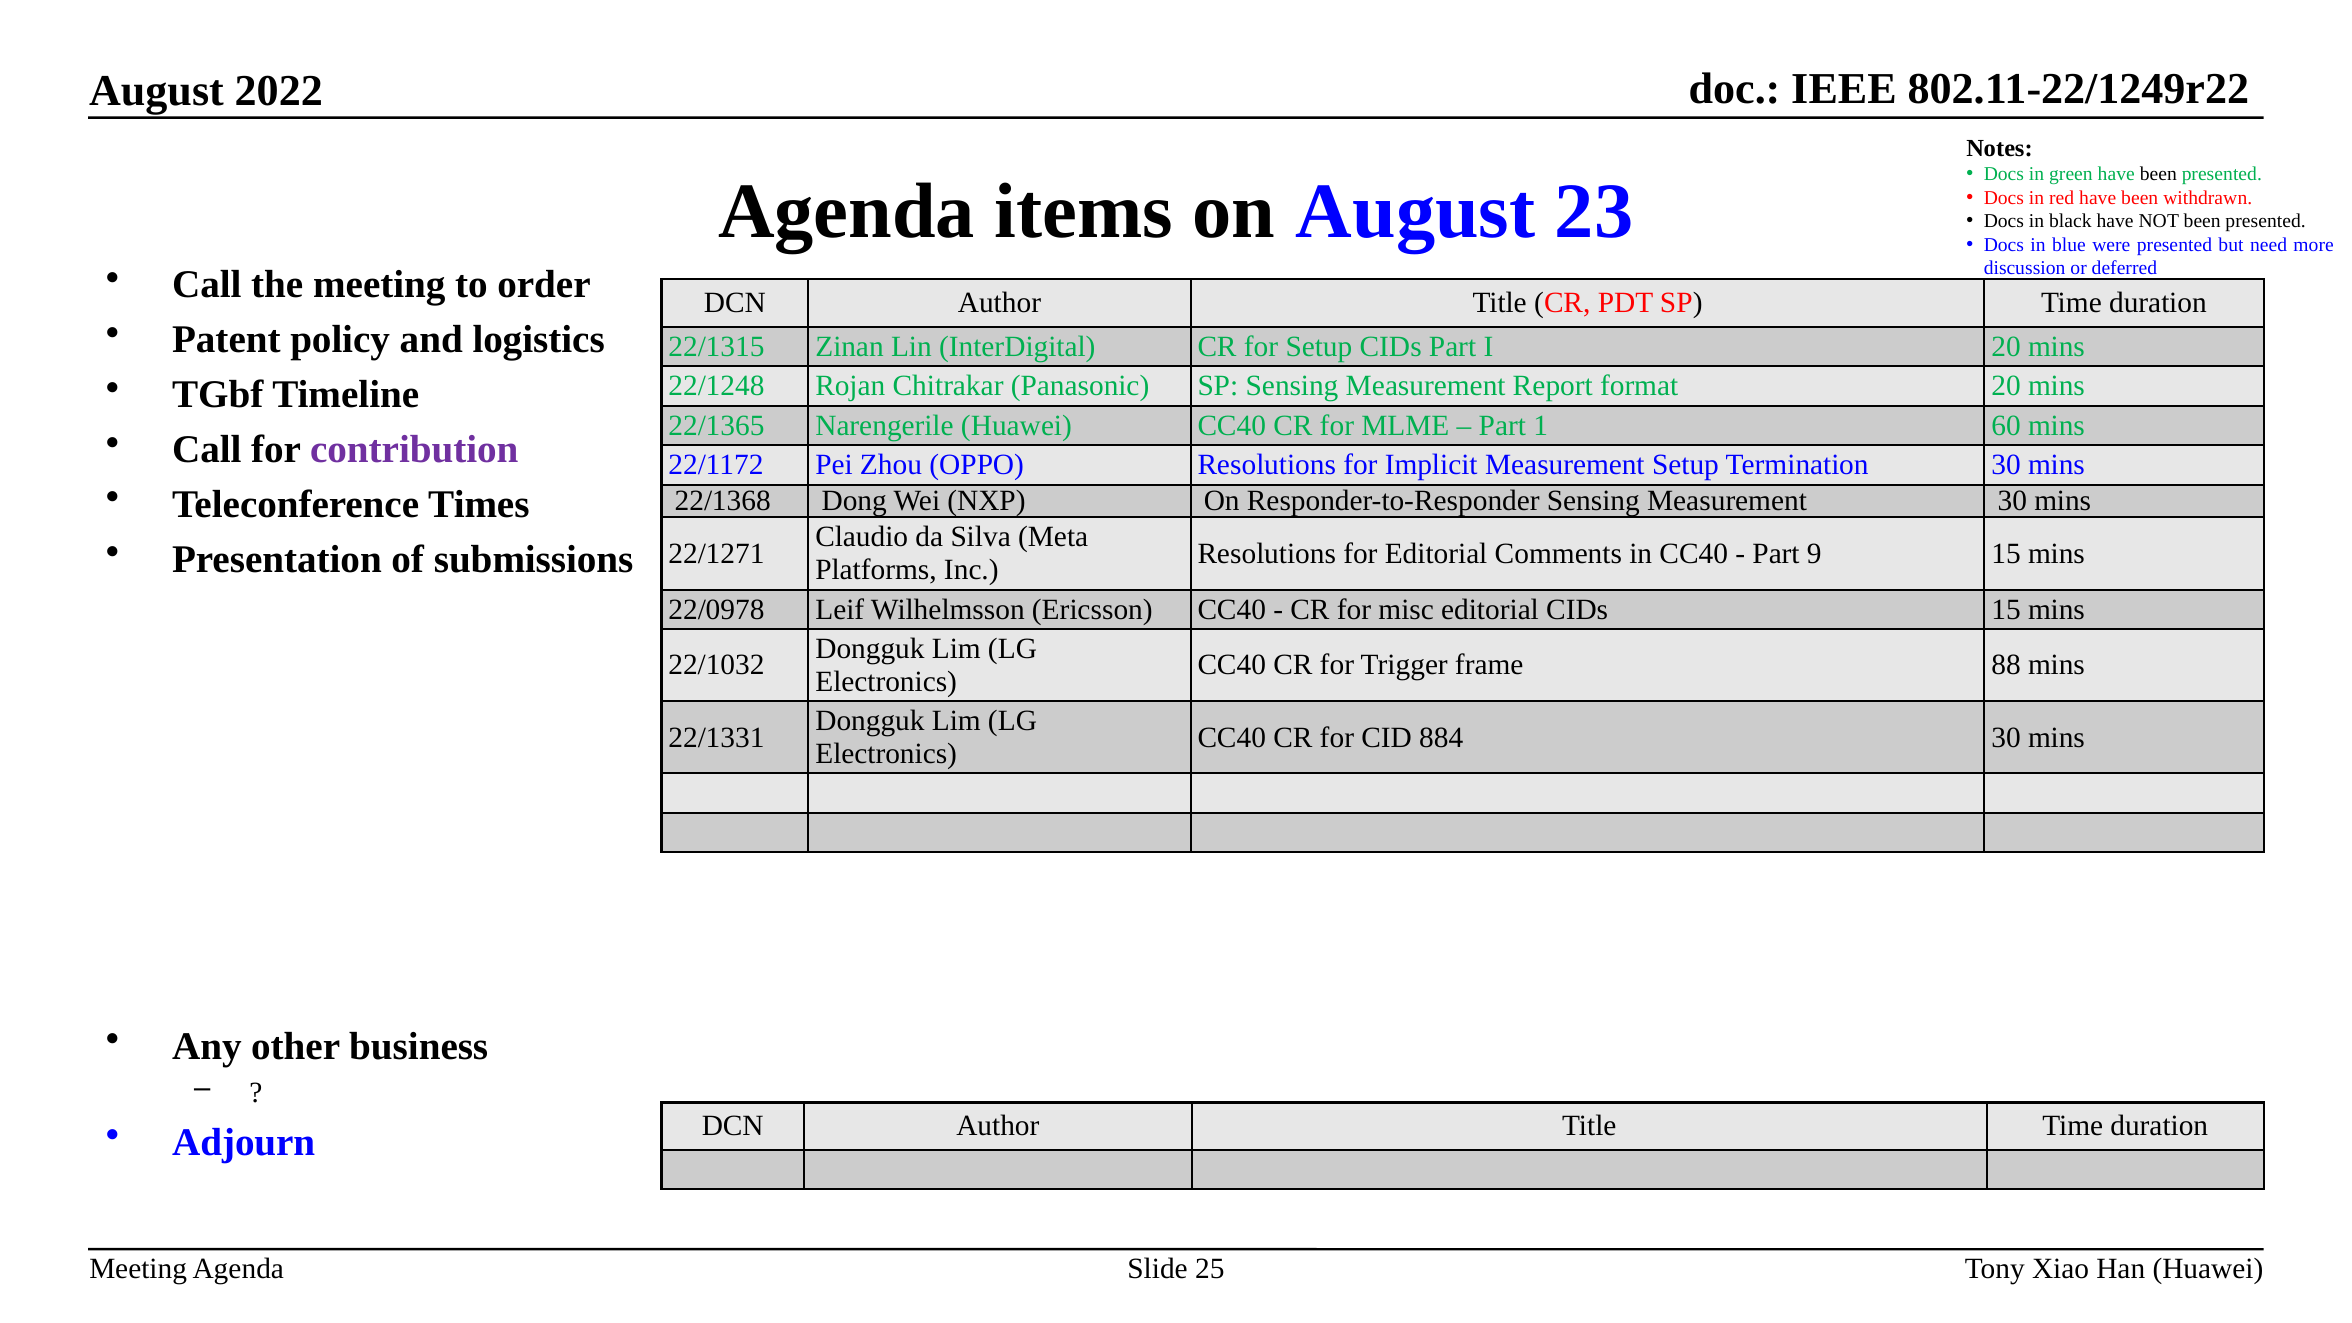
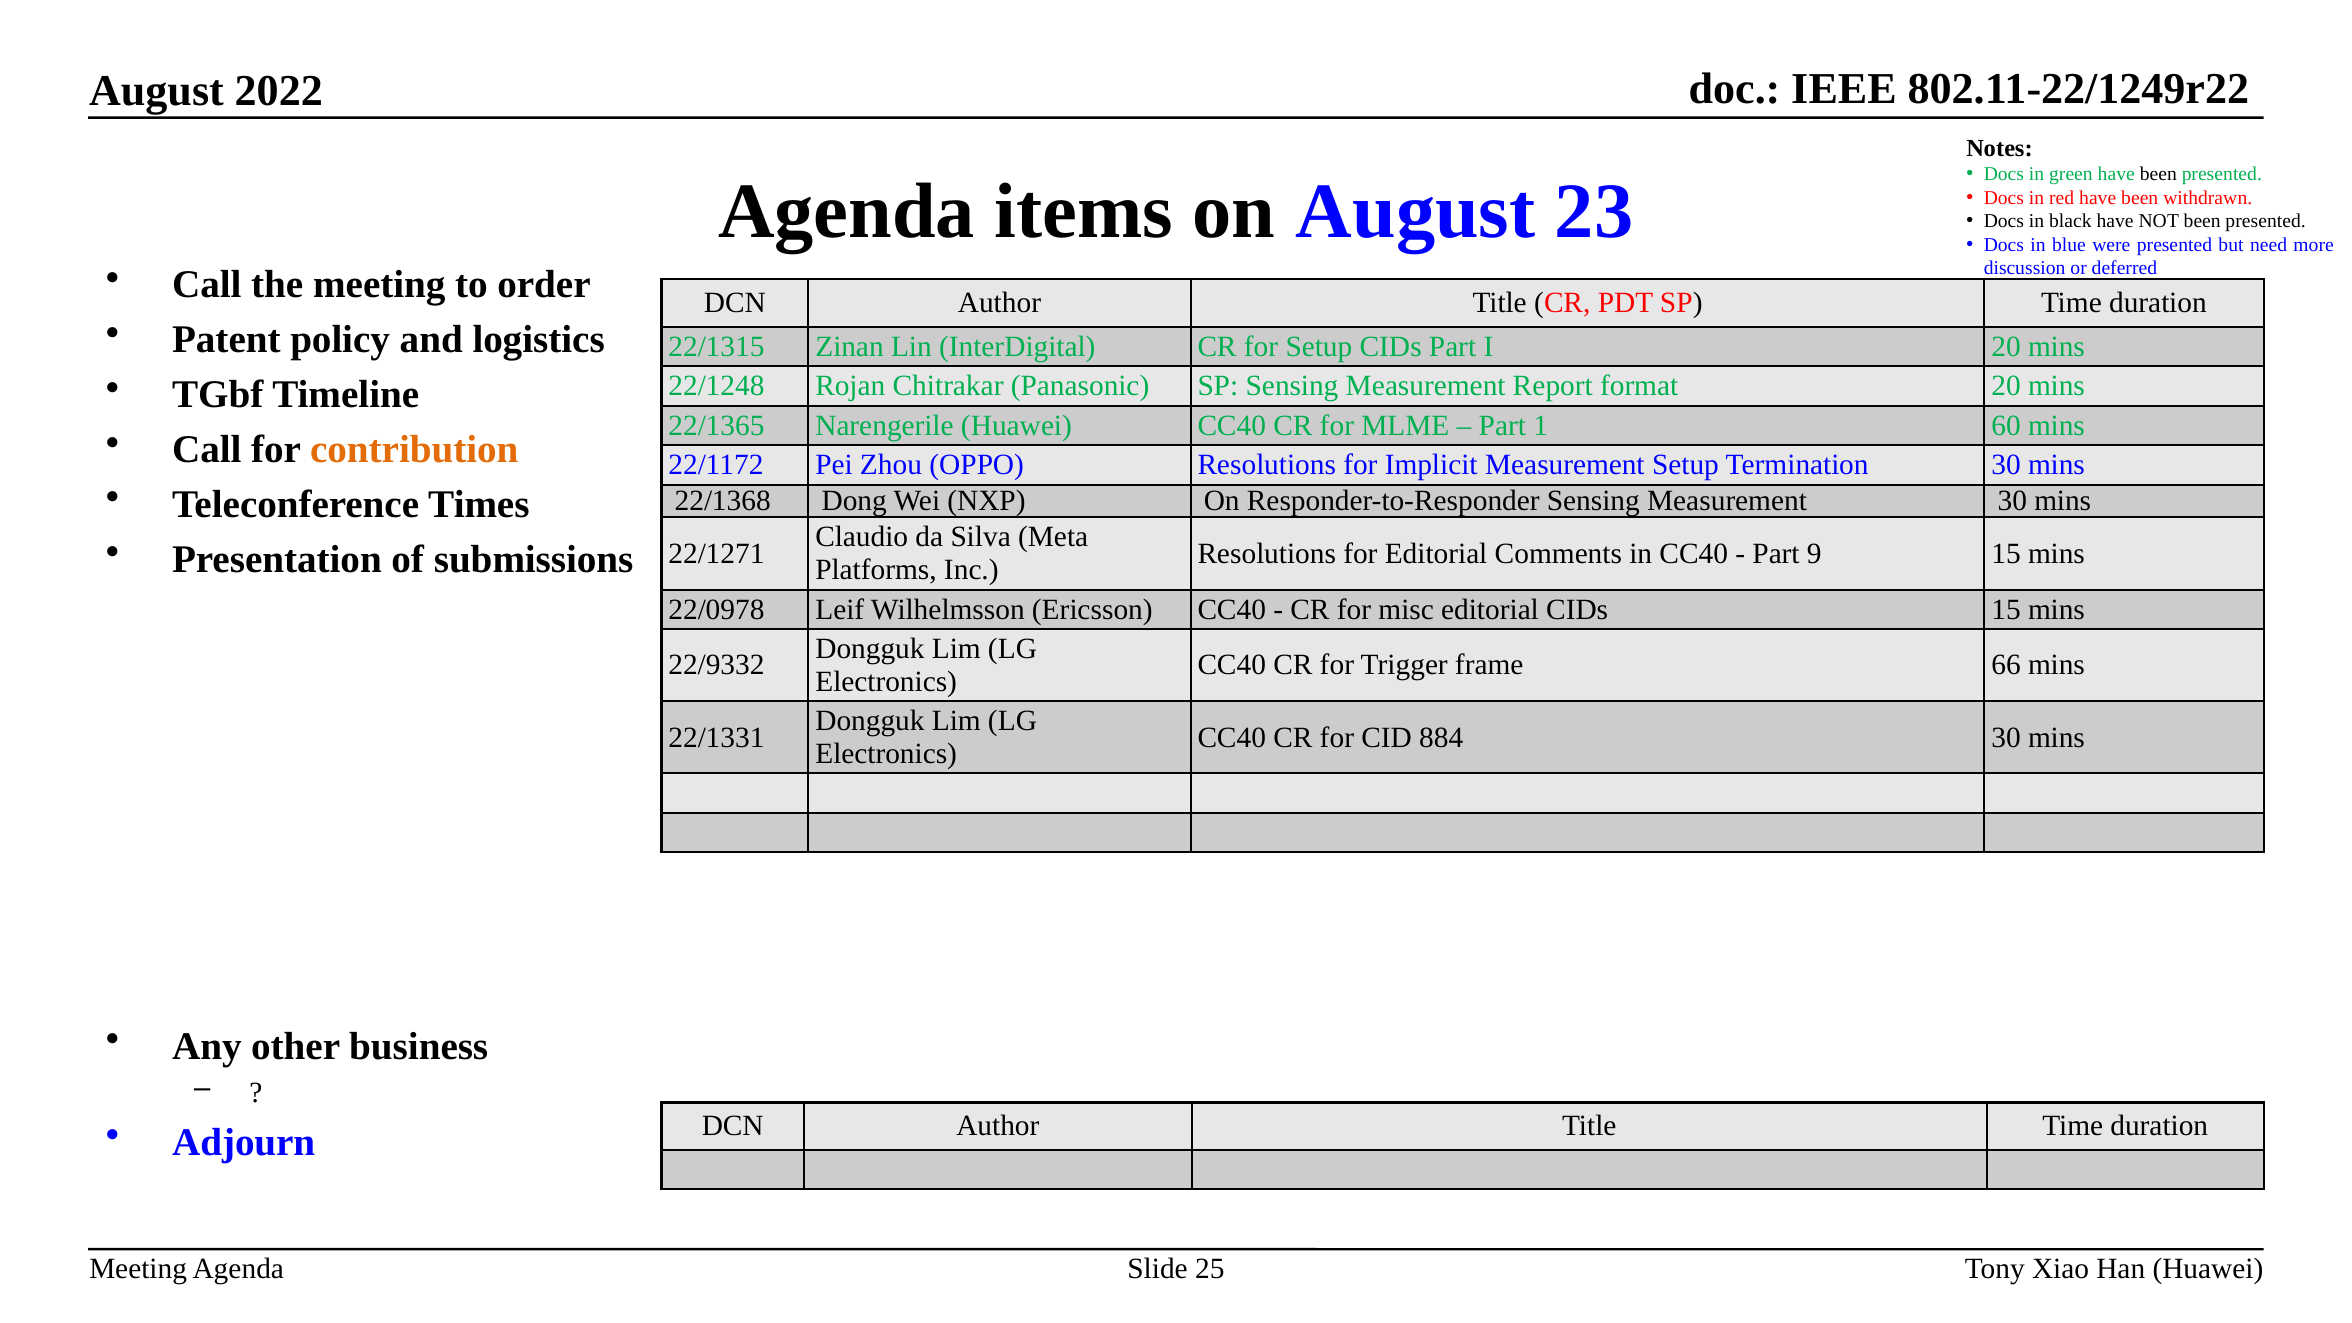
contribution colour: purple -> orange (414, 450)
22/1032: 22/1032 -> 22/9332 (716, 665)
88: 88 -> 66 (2006, 665)
